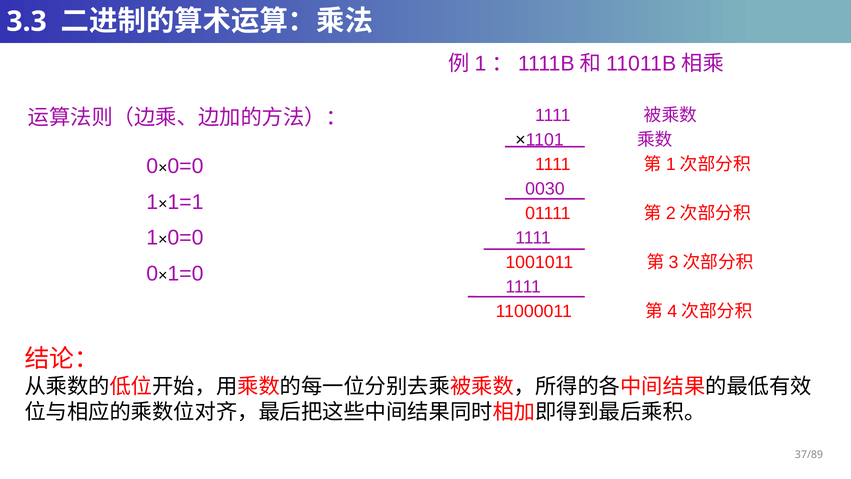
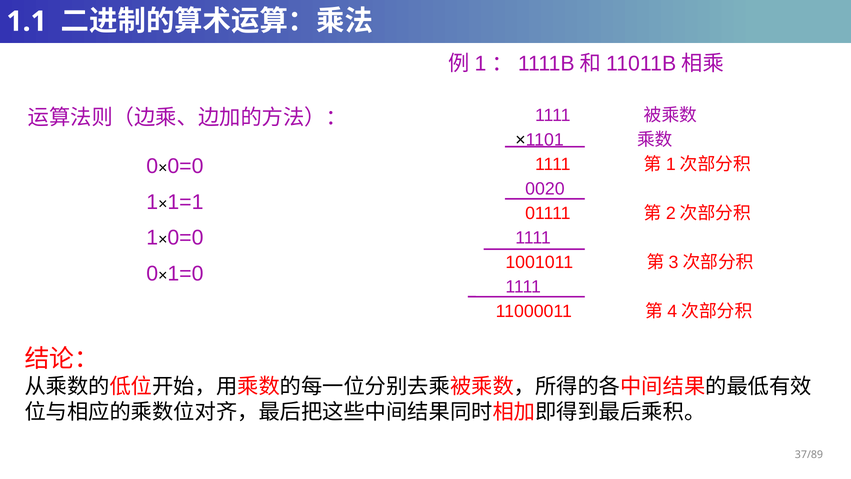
3.3: 3.3 -> 1.1 (27, 21)
0030: 0030 -> 0020 (545, 189)
